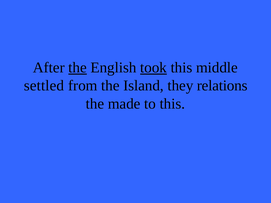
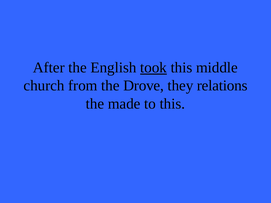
the underline: present -> none (78, 68)
settled: settled -> church (44, 86)
Island: Island -> Drove (144, 86)
